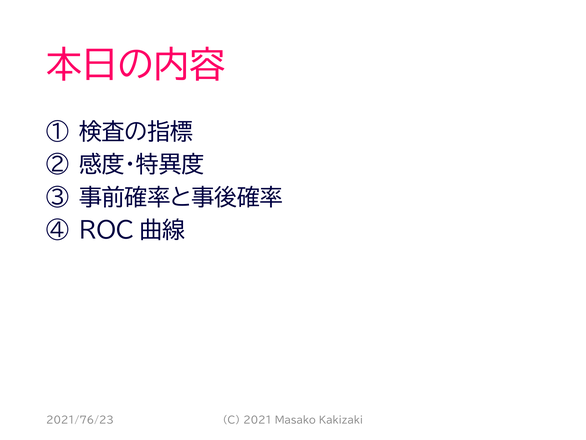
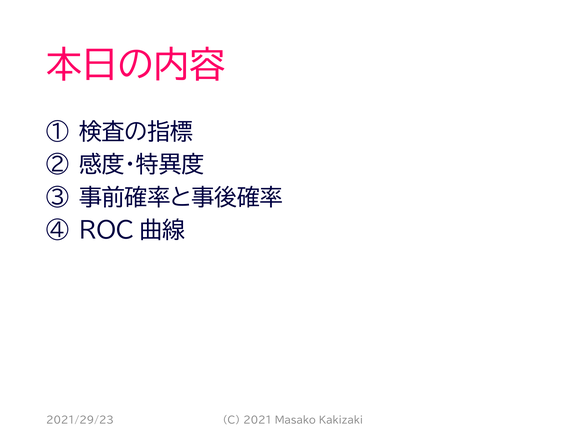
2021/76/23: 2021/76/23 -> 2021/29/23 (80, 420)
